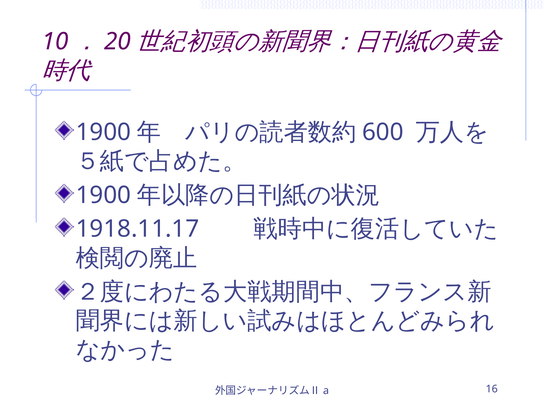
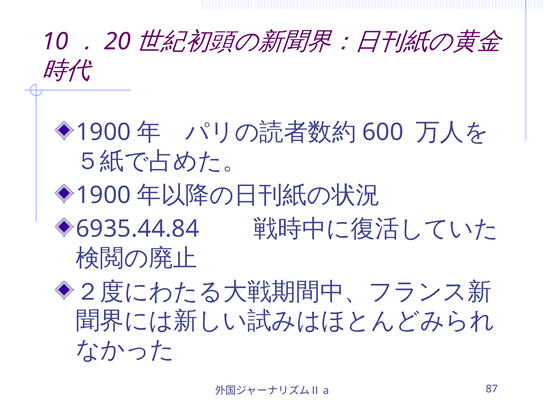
1918.11.17: 1918.11.17 -> 6935.44.84 (138, 229)
16: 16 -> 87 (492, 389)
